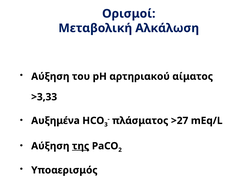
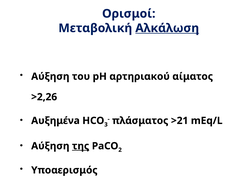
Αλκάλωση underline: none -> present (167, 28)
>3,33: >3,33 -> >2,26 (44, 97)
>27: >27 -> >21 (180, 121)
